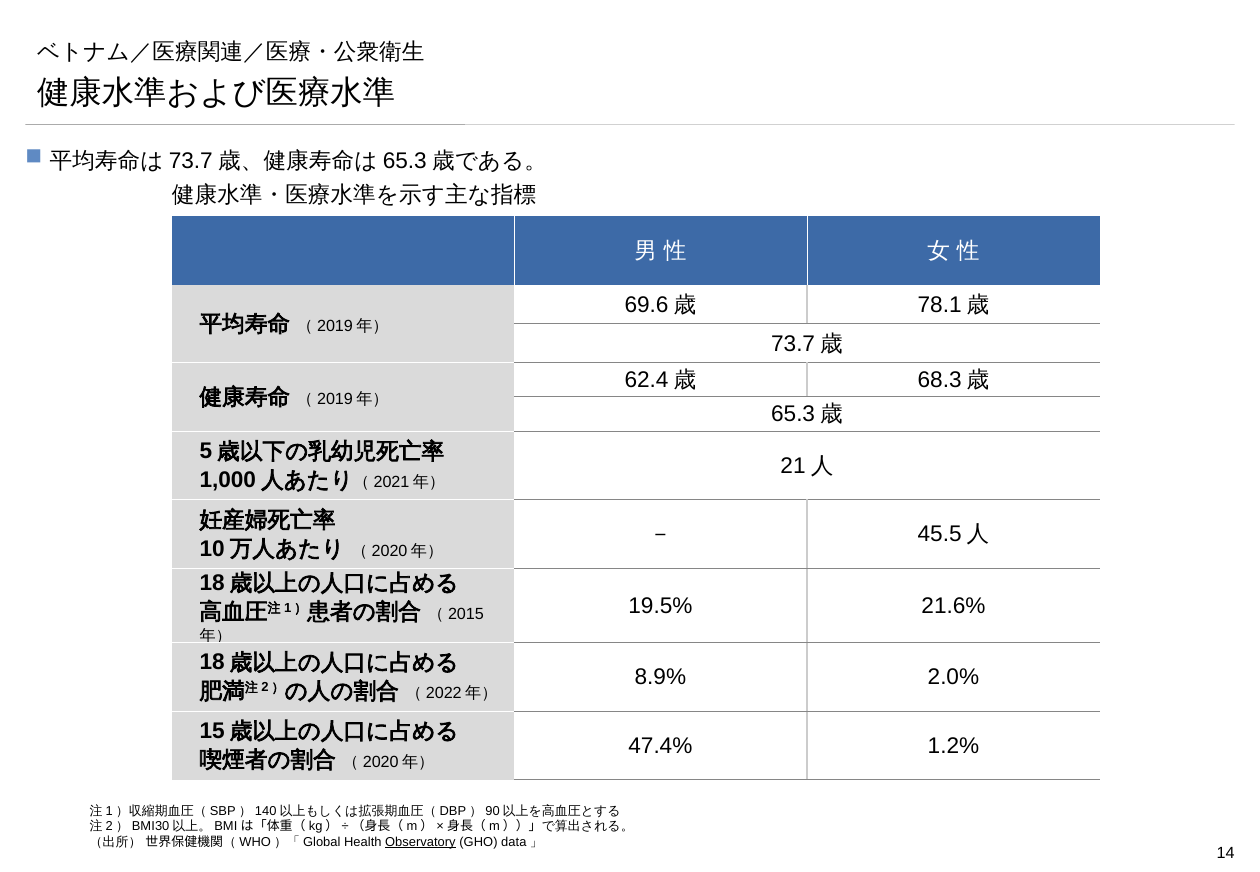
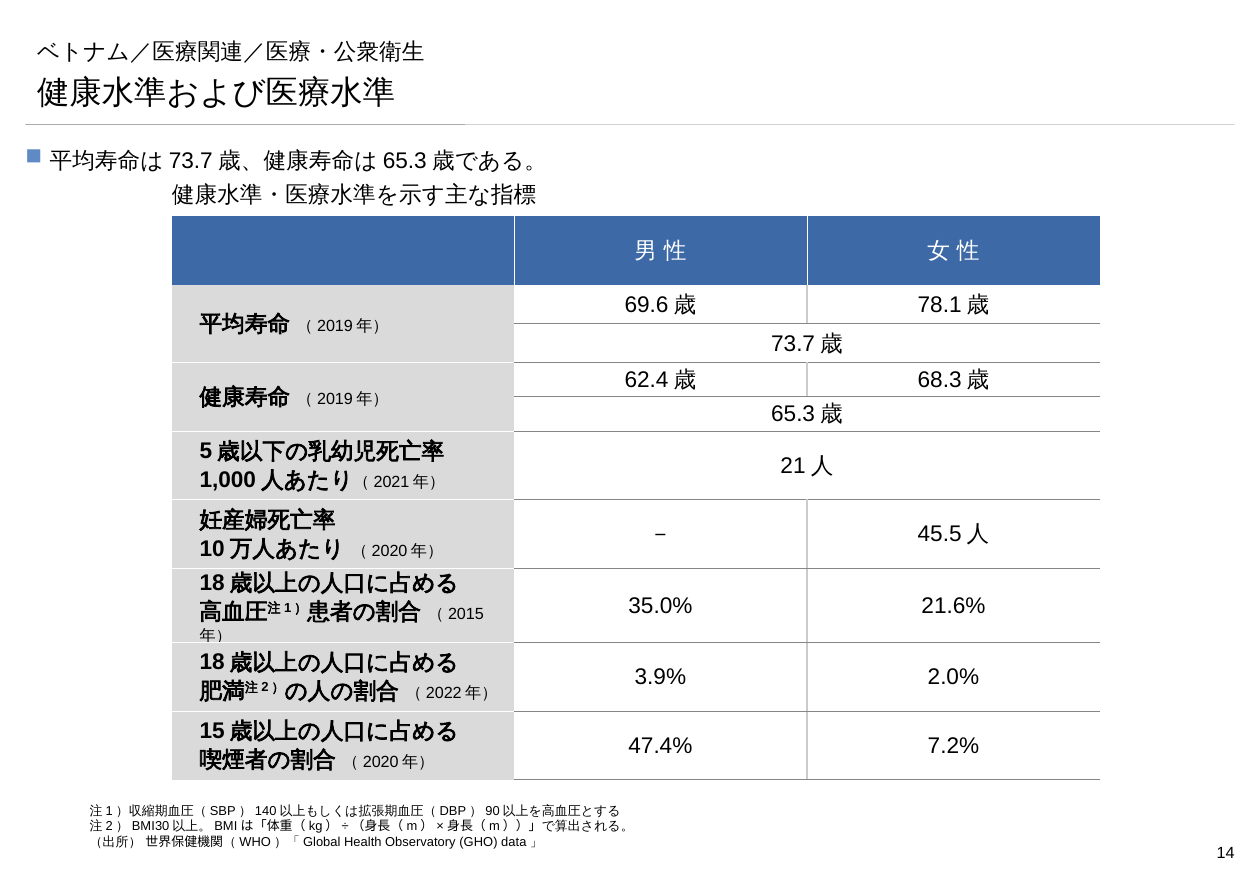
19.5%: 19.5% -> 35.0% (660, 606)
8.9%: 8.9% -> 3.9% (660, 677)
1.2%: 1.2% -> 7.2% (953, 746)
Observatory underline: present -> none (420, 842)
